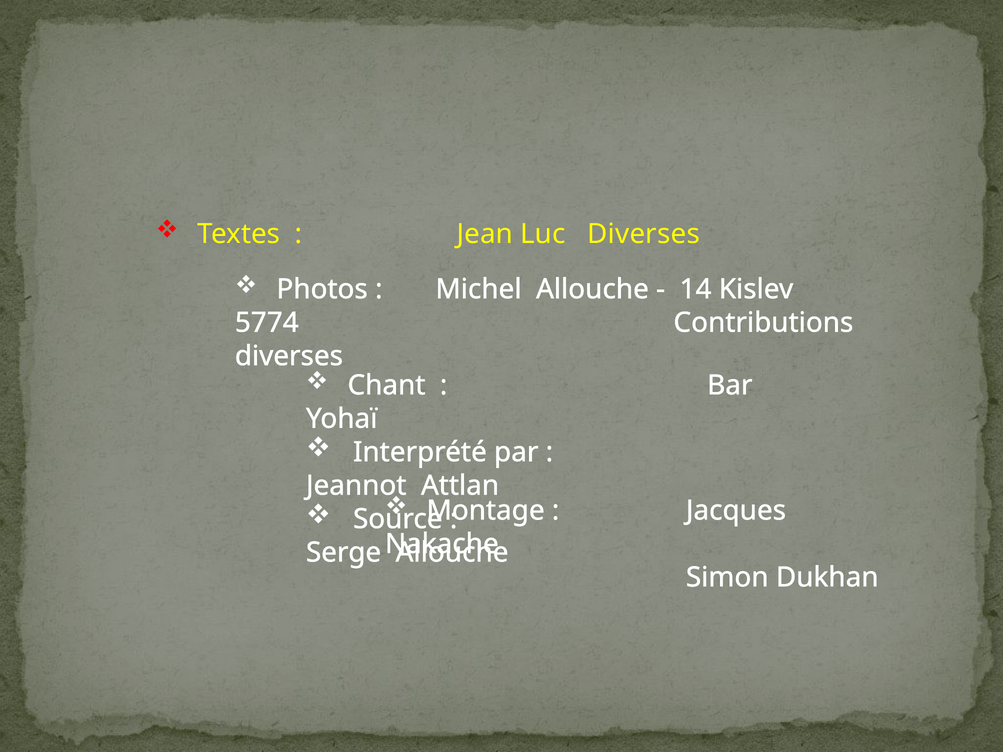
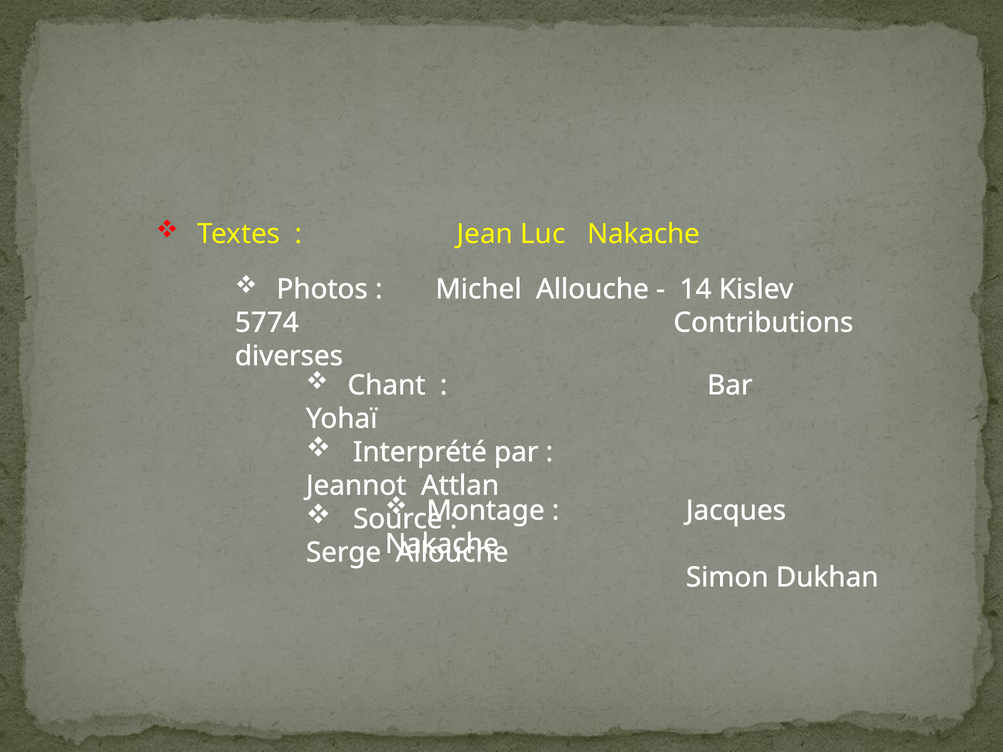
Luc Diverses: Diverses -> Nakache (644, 234)
